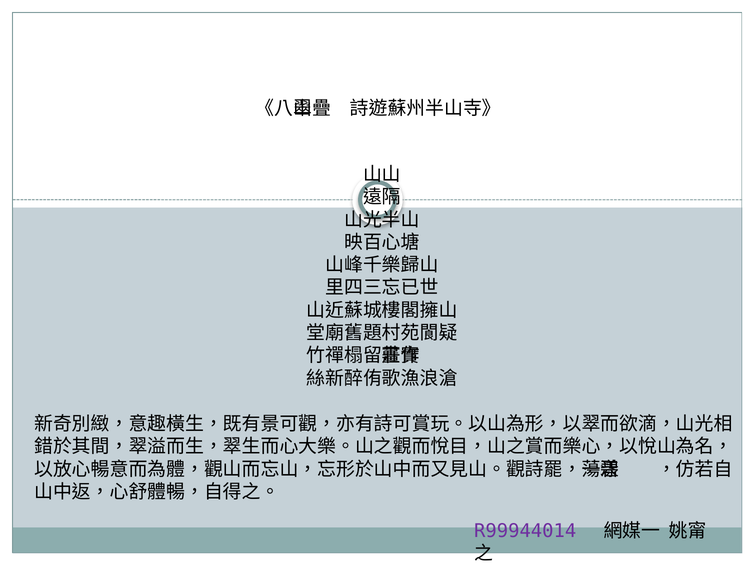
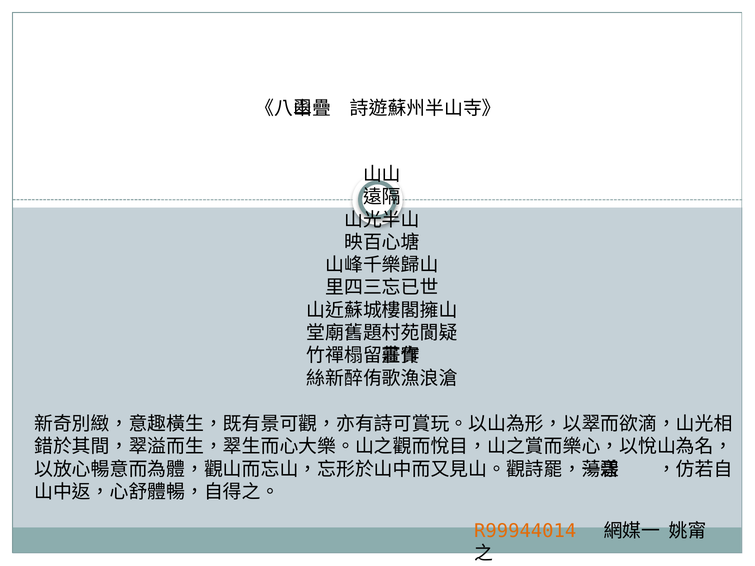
R99944014 colour: purple -> orange (525, 531)
